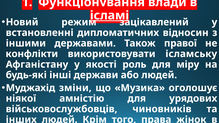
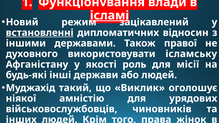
встановленні underline: none -> present (40, 33)
конфлікти: конфлікти -> духовного (32, 54)
міру: міру -> місії (188, 65)
зміни: зміни -> такий (75, 88)
Музика: Музика -> Виклик (140, 88)
